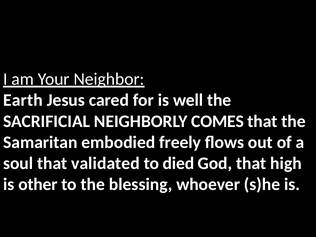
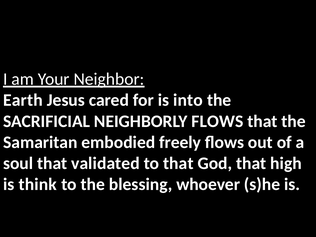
well: well -> into (188, 100)
NEIGHBORLY COMES: COMES -> FLOWS (217, 121)
to died: died -> that (178, 163)
other: other -> think (38, 184)
